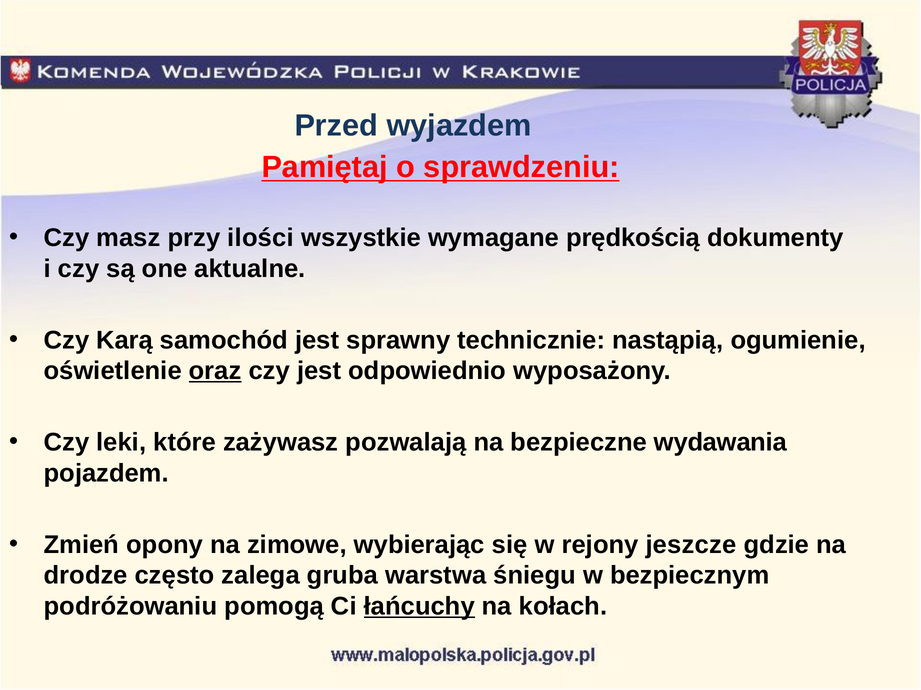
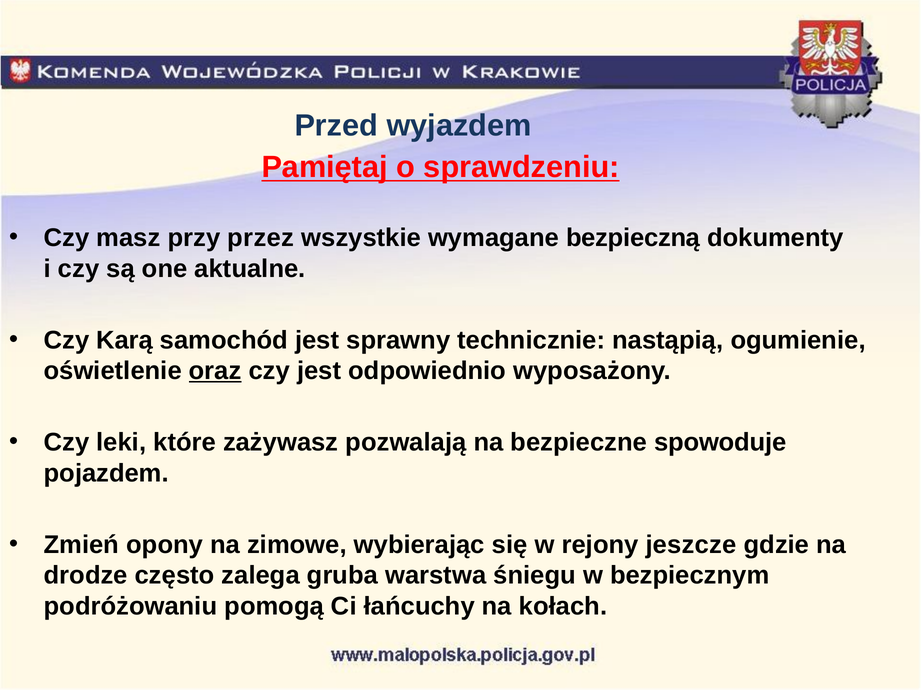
ilości: ilości -> przez (261, 238)
prędkością: prędkością -> bezpieczną (633, 238)
wydawania: wydawania -> spowoduje (720, 443)
łańcuchy underline: present -> none (419, 607)
